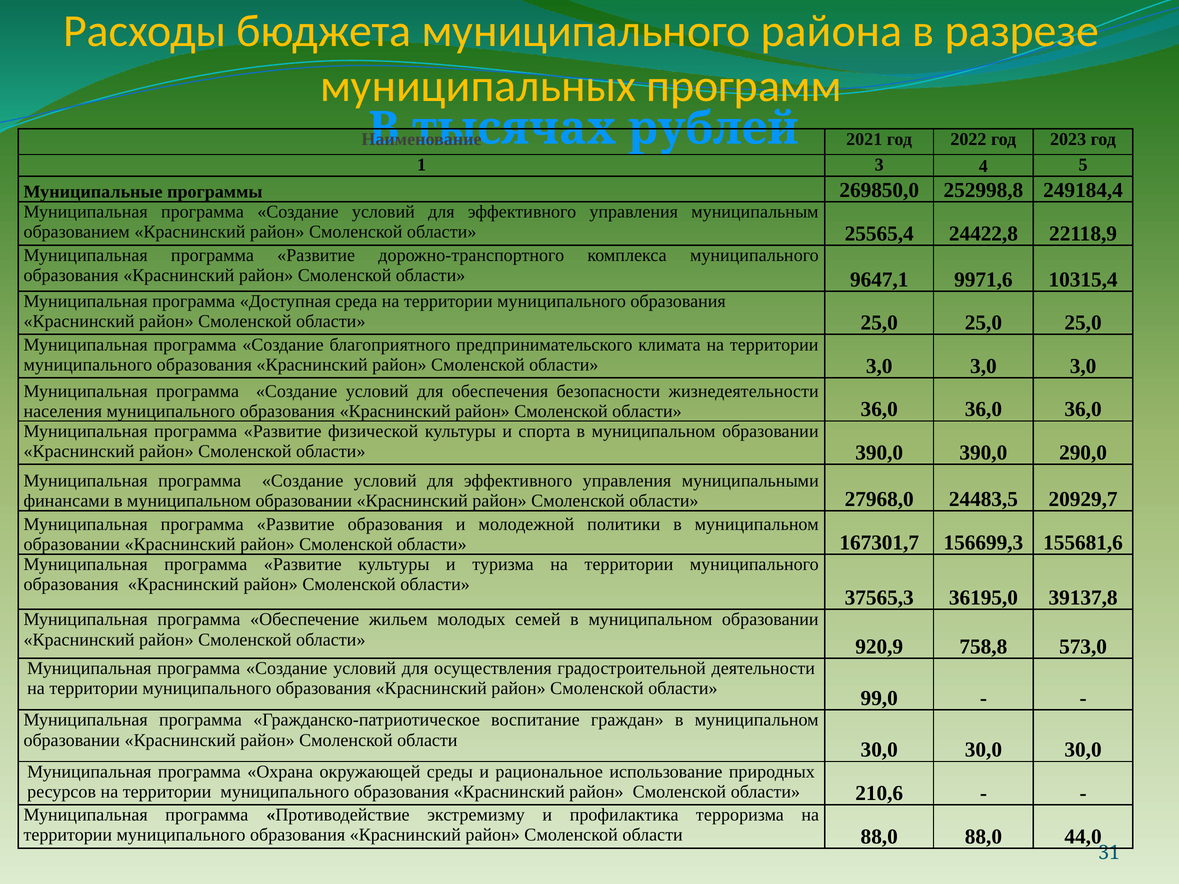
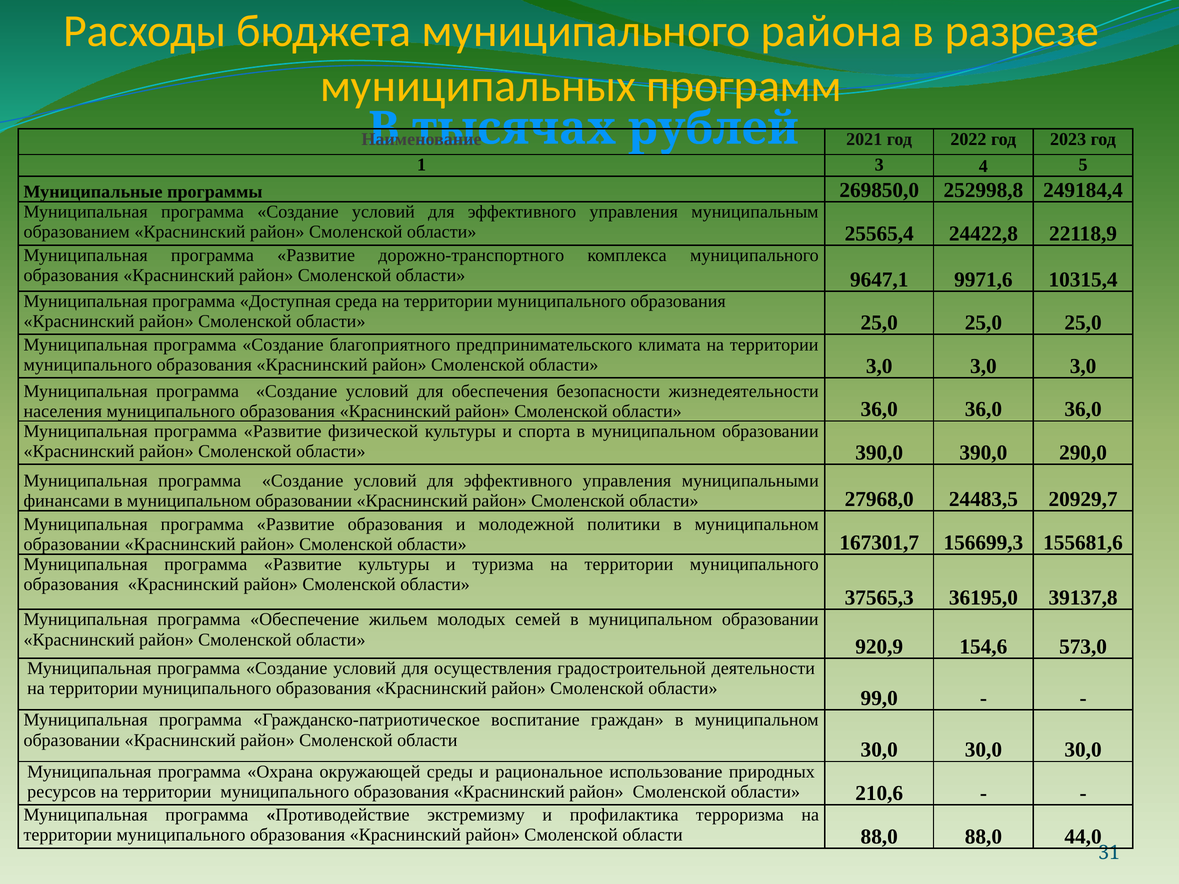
758,8: 758,8 -> 154,6 (983, 647)
